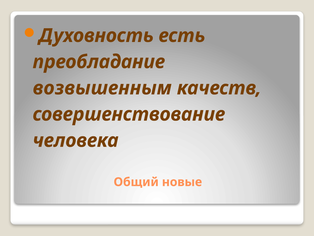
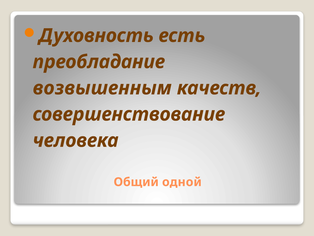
новые: новые -> одной (182, 182)
